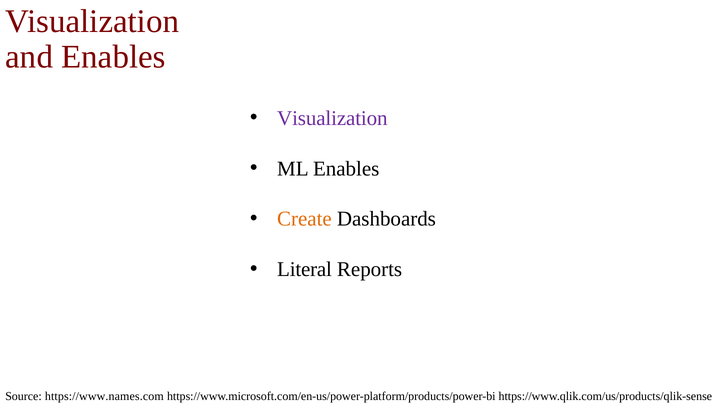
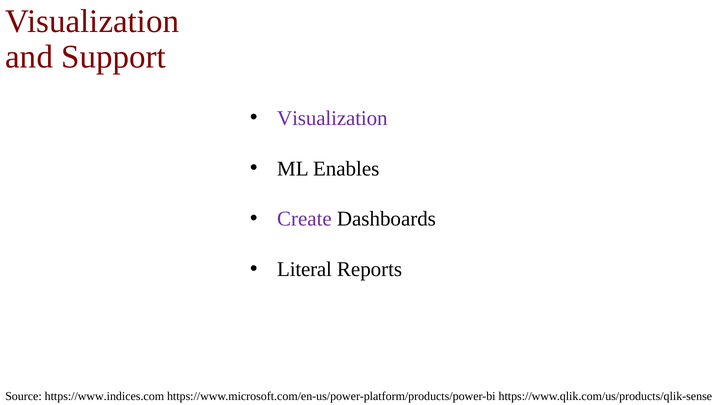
and Enables: Enables -> Support (113, 57)
Create colour: orange -> purple (304, 219)
https://www.names.com: https://www.names.com -> https://www.indices.com (104, 396)
